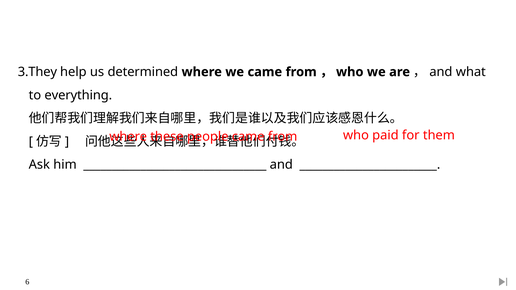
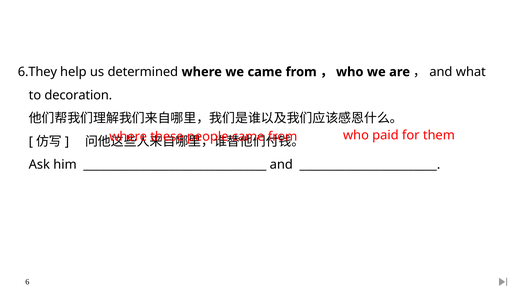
3.They: 3.They -> 6.They (37, 72)
everything: everything -> decoration (78, 95)
